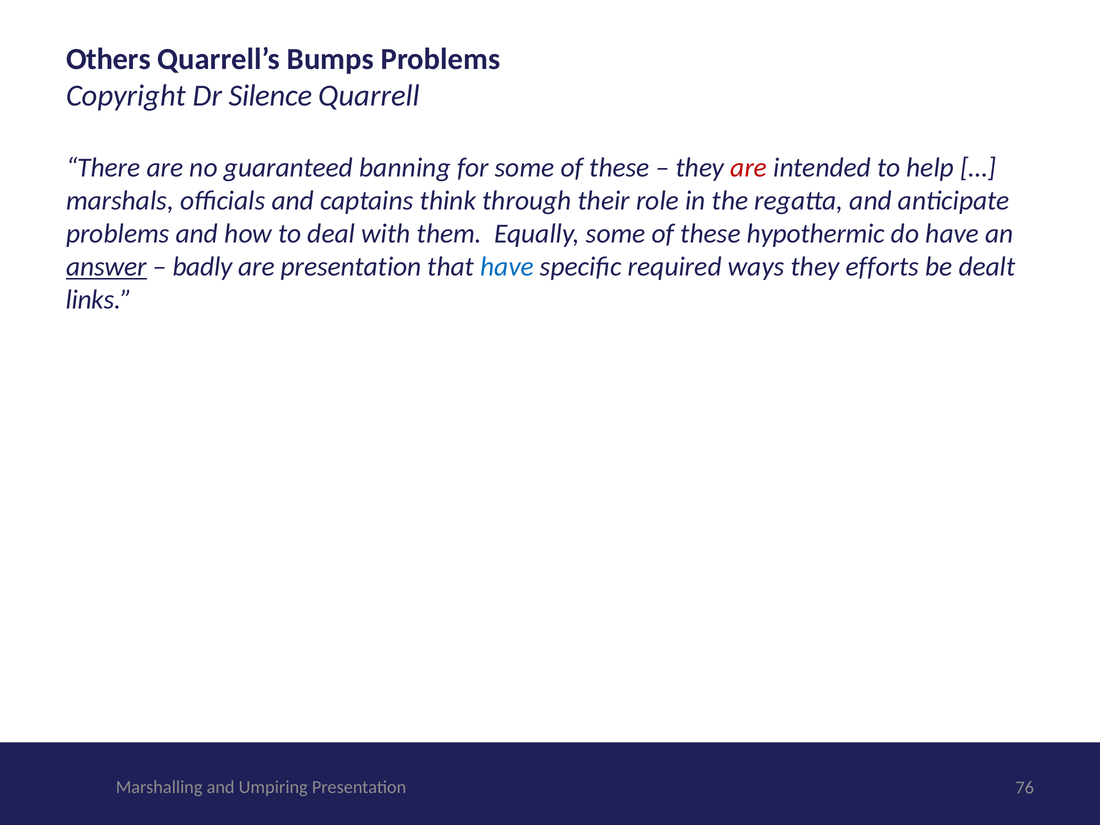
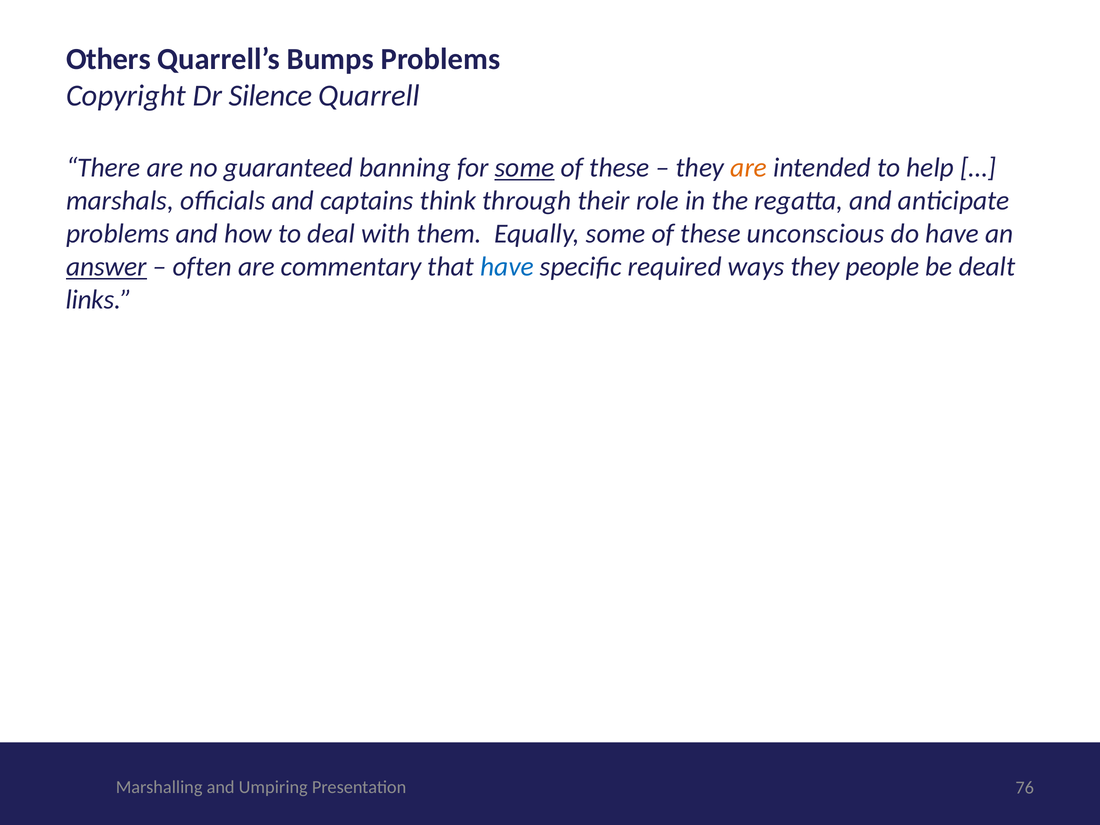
some underline: none -> present (525, 168)
are colour: red -> orange (749, 168)
hypothermic: hypothermic -> unconscious (816, 234)
badly: badly -> often (202, 267)
are presentation: presentation -> commentary (351, 267)
efforts: efforts -> people (882, 267)
